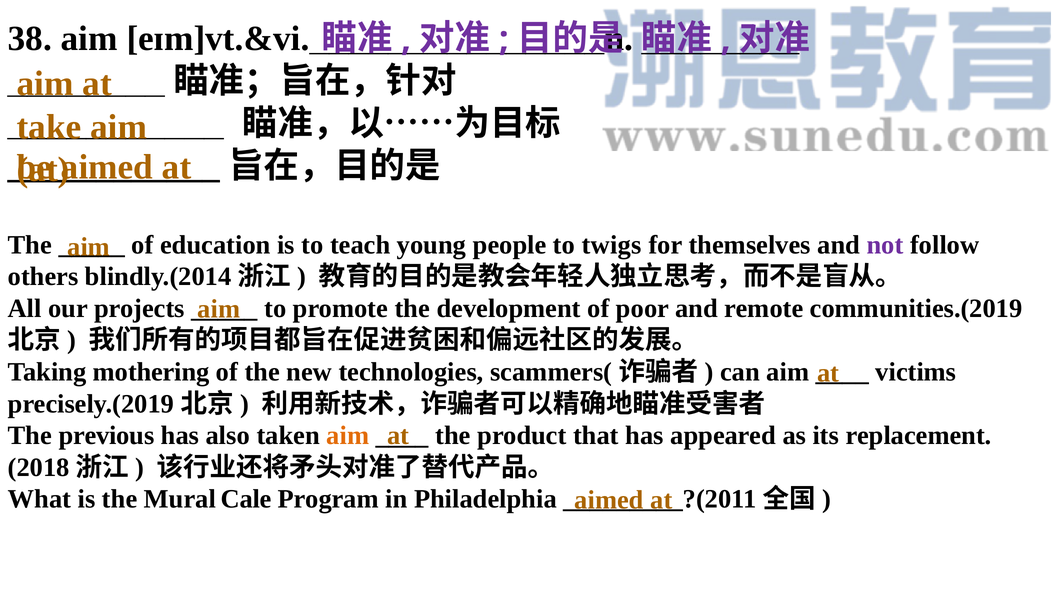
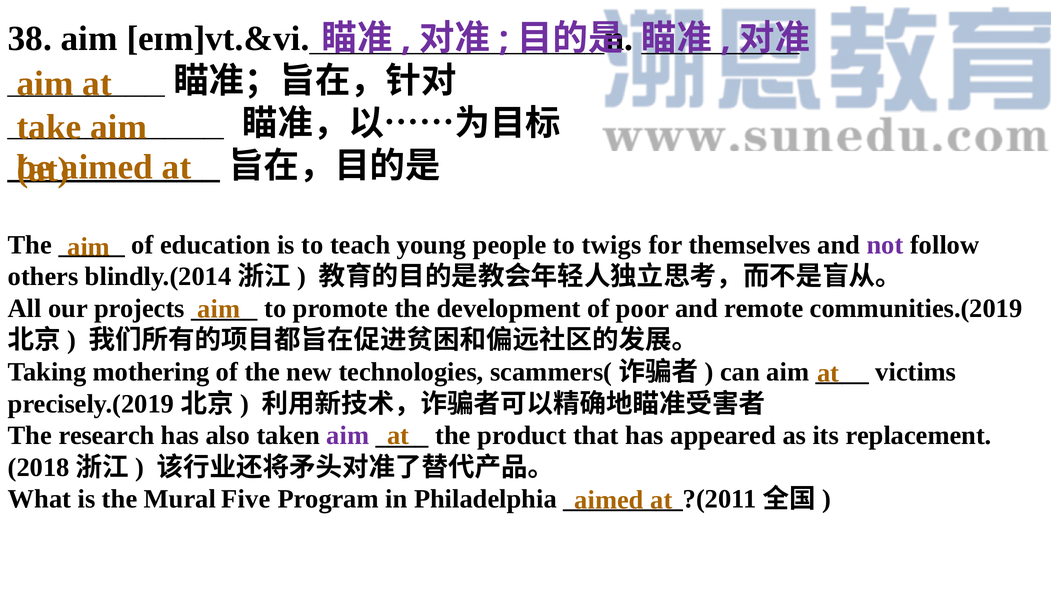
previous: previous -> research (106, 436)
aim colour: orange -> purple (348, 436)
Cale: Cale -> Five (246, 499)
